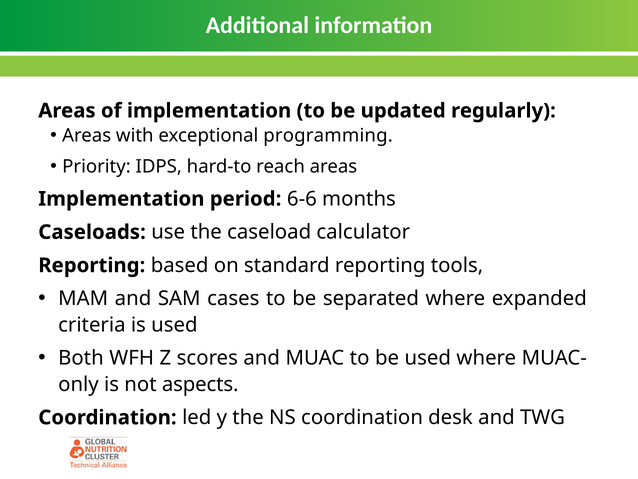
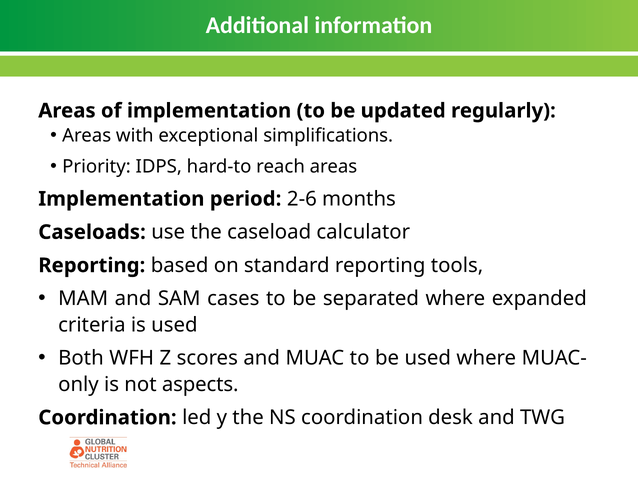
programming: programming -> simplifications (328, 135)
6-6: 6-6 -> 2-6 (302, 199)
